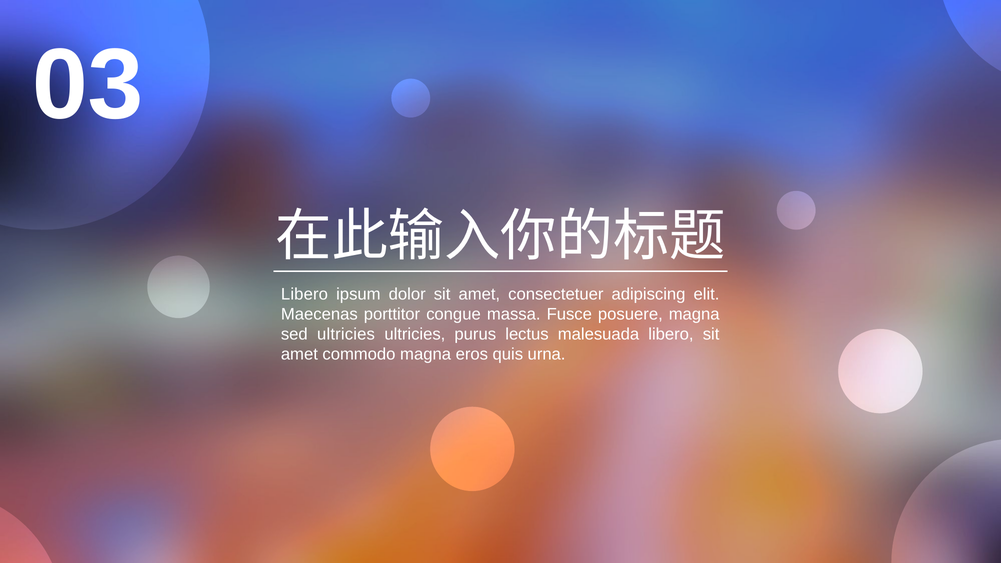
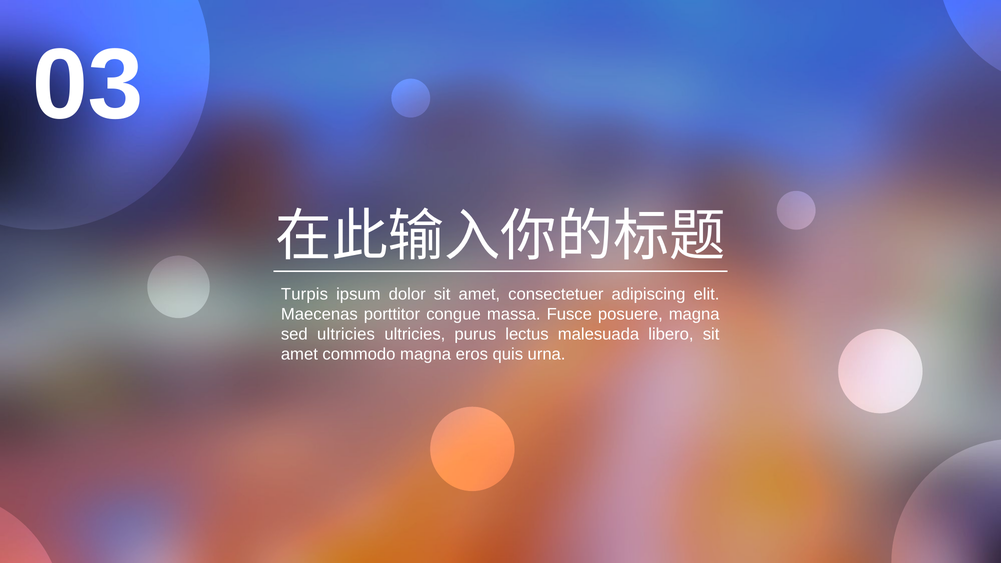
Libero: Libero -> Turpis (304, 294)
